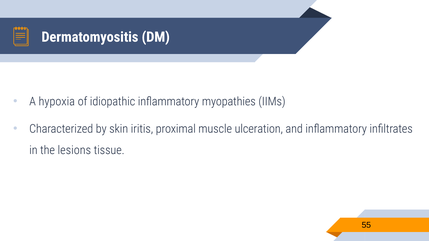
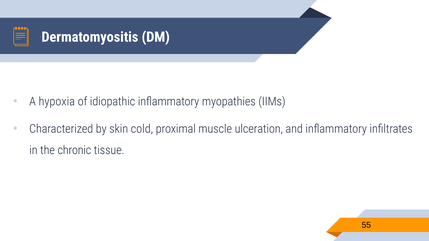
iritis: iritis -> cold (142, 129)
lesions: lesions -> chronic (74, 150)
